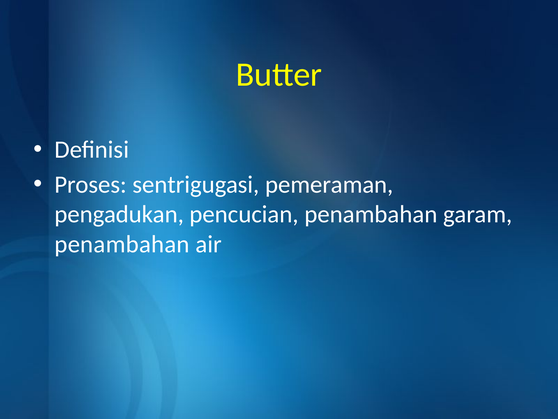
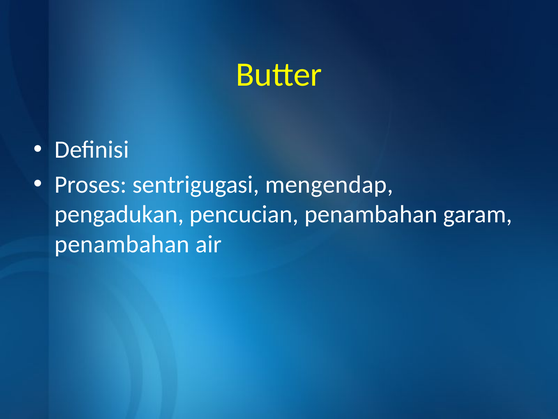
pemeraman: pemeraman -> mengendap (329, 184)
